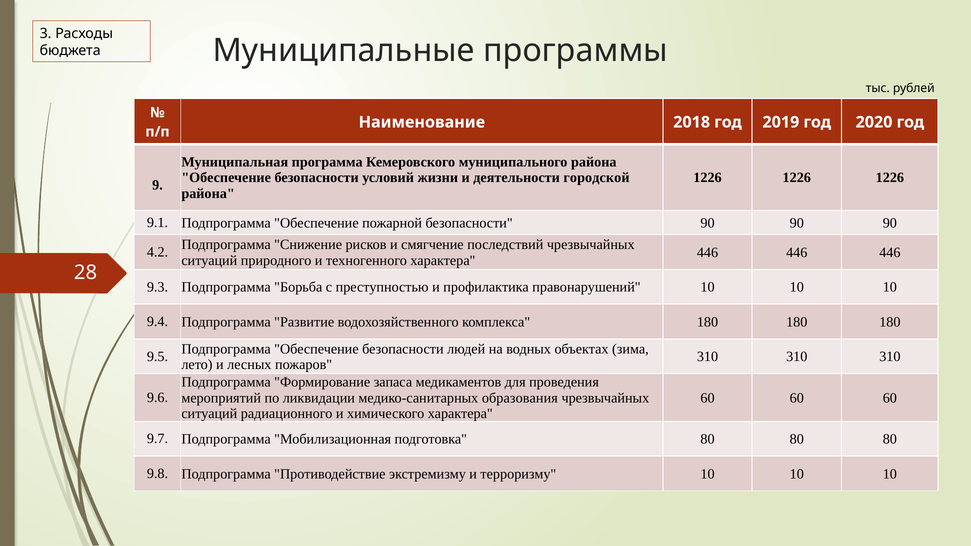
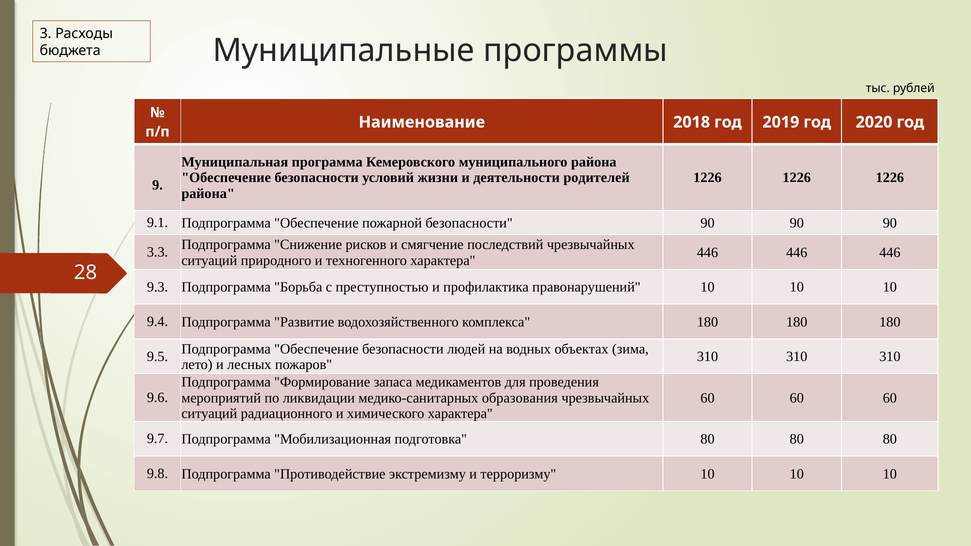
городской: городской -> родителей (597, 178)
4.2: 4.2 -> 3.3 (158, 252)
